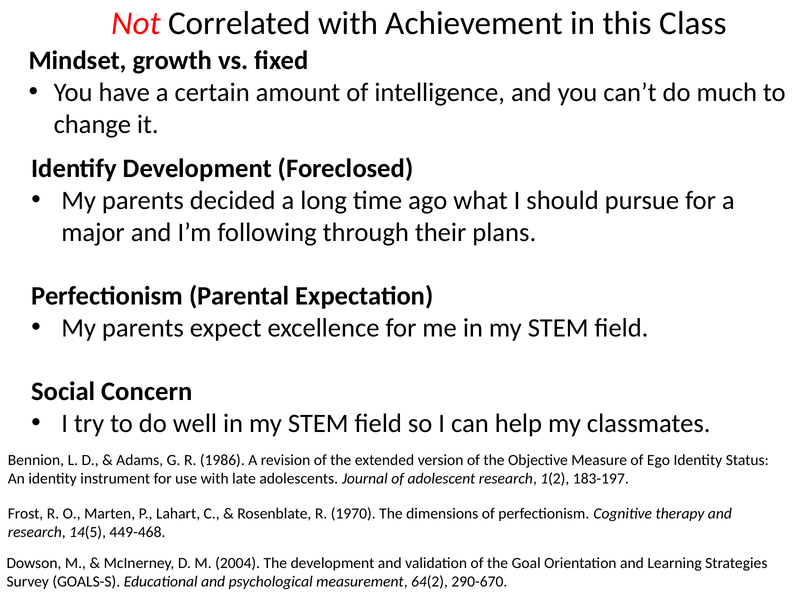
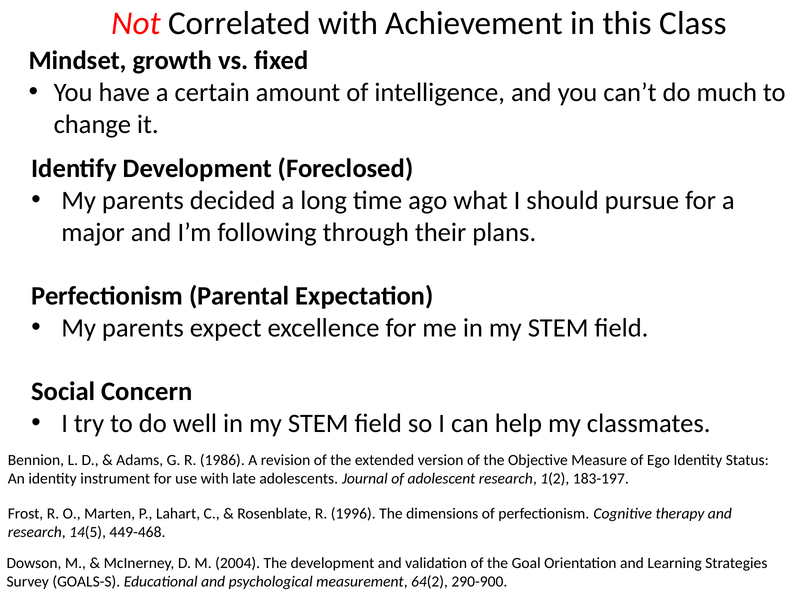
1970: 1970 -> 1996 (353, 514)
290-670: 290-670 -> 290-900 (479, 582)
